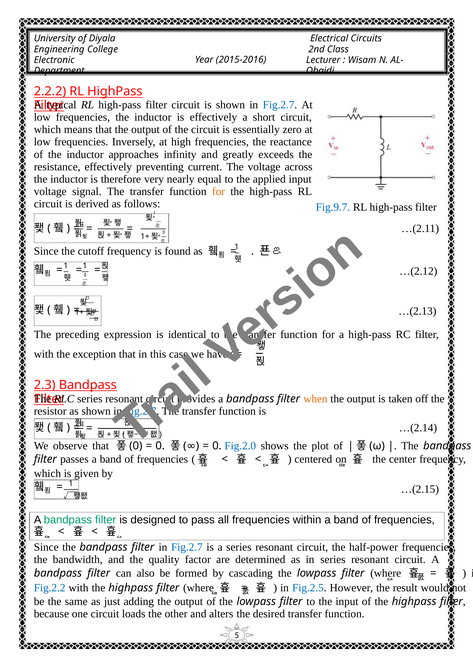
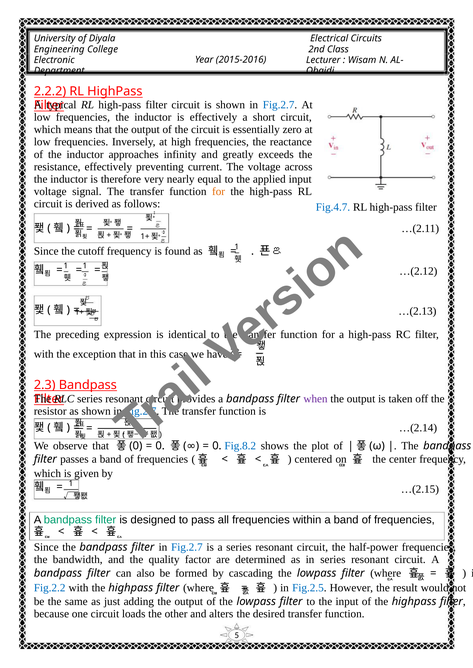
Fig.9.7: Fig.9.7 -> Fig.4.7 (333, 207)
when colour: orange -> purple (316, 399)
Fig.2.0: Fig.2.0 -> Fig.8.2 (240, 446)
